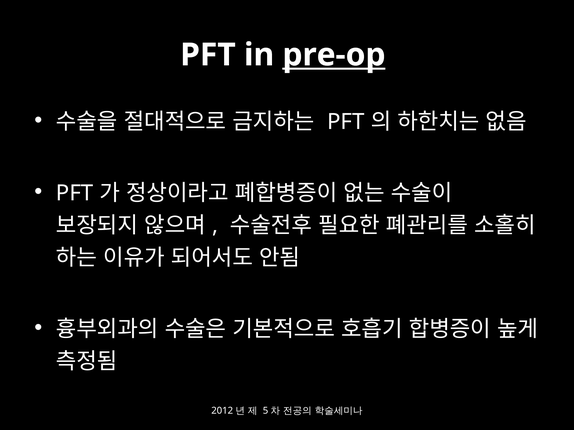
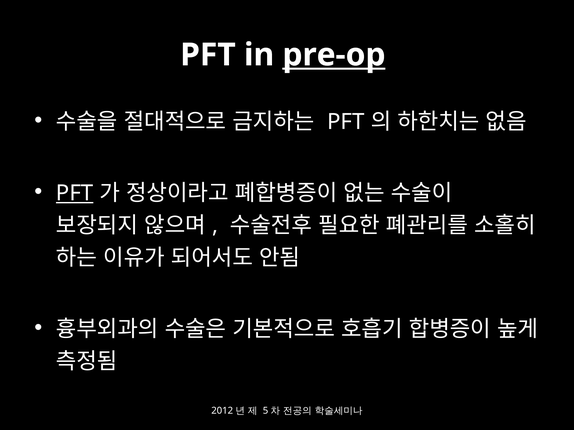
PFT underline: none -> present (75, 193)
